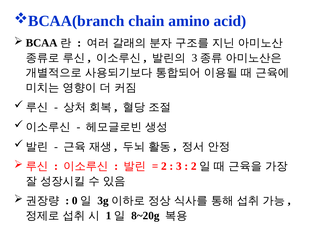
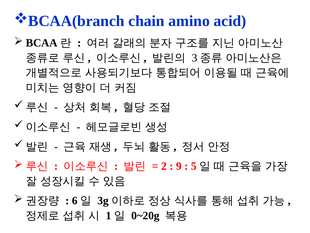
3: 3 -> 9 (179, 166)
2: 2 -> 5 (194, 166)
0: 0 -> 6 (75, 200)
8~20g: 8~20g -> 0~20g (145, 215)
